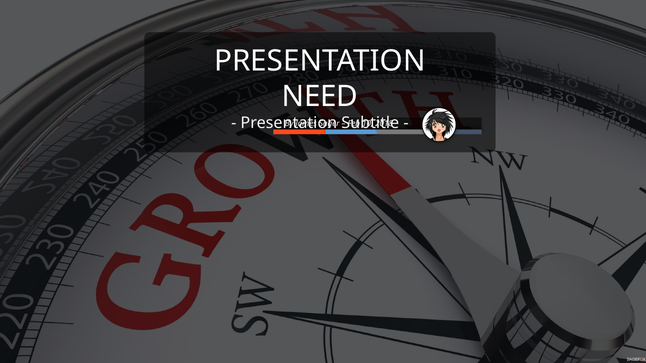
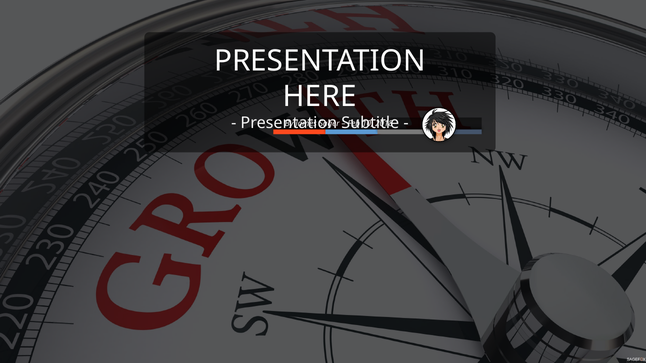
NEED: NEED -> HERE (320, 97)
